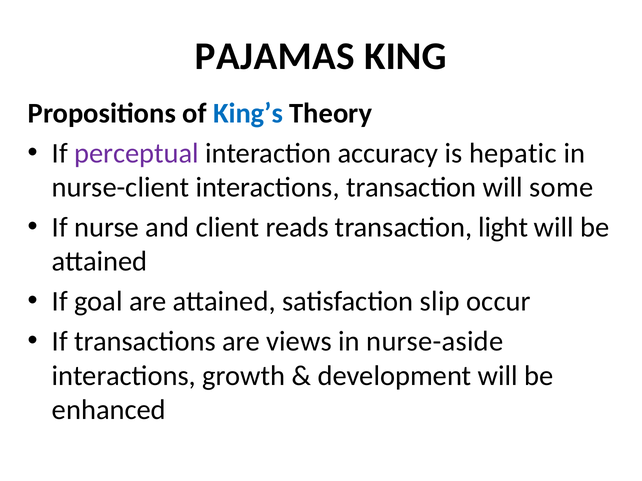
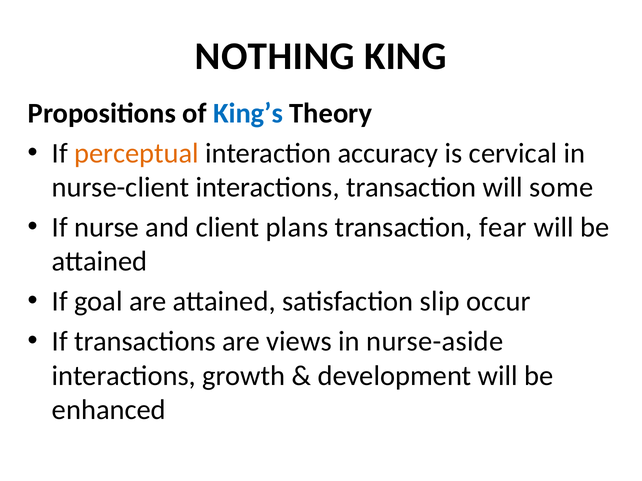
PAJAMAS: PAJAMAS -> NOTHING (275, 56)
perceptual colour: purple -> orange (137, 153)
hepatic: hepatic -> cervical (513, 153)
reads: reads -> plans (297, 228)
light: light -> fear (503, 228)
